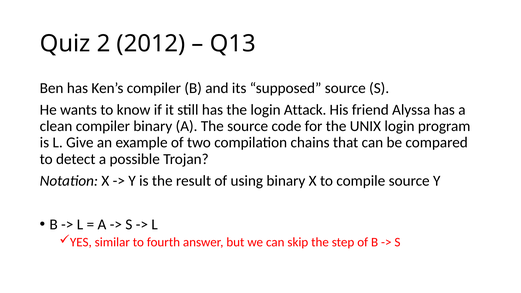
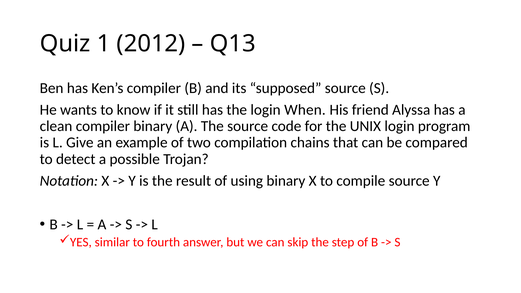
2: 2 -> 1 (104, 44)
Attack: Attack -> When (305, 110)
